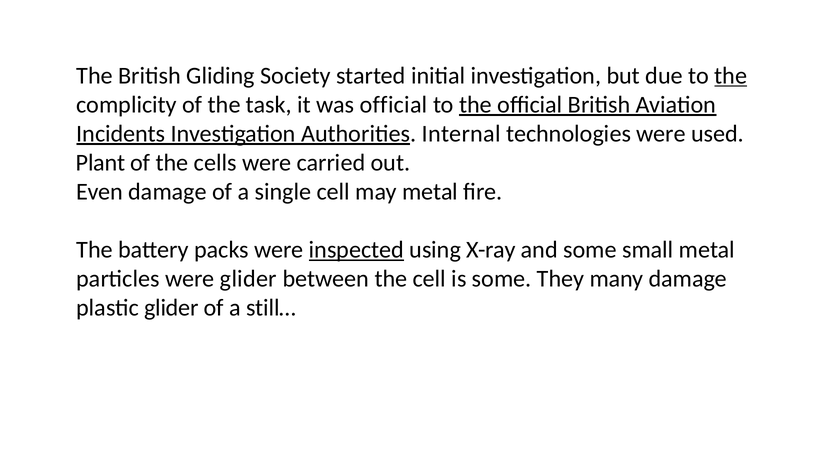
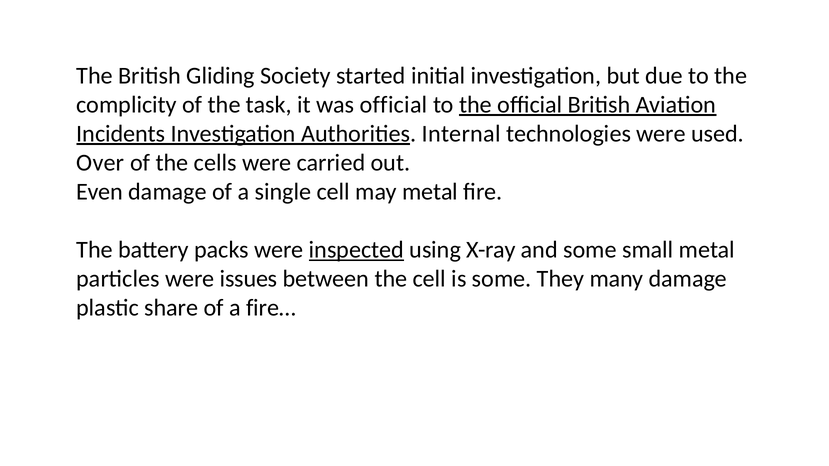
the underline: present -> none (731, 76)
Plant: Plant -> Over (100, 163)
were glider: glider -> issues (249, 279)
plastic glider: glider -> share (171, 308)
still…: still… -> fire… (271, 308)
